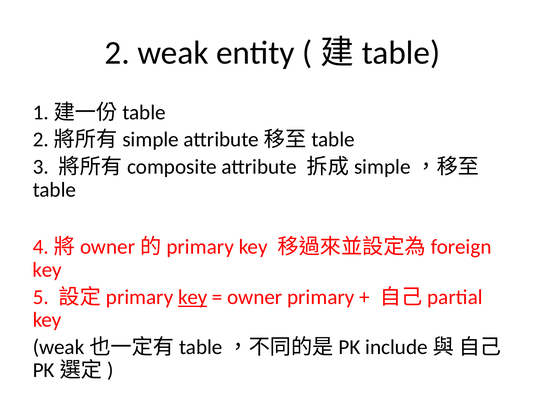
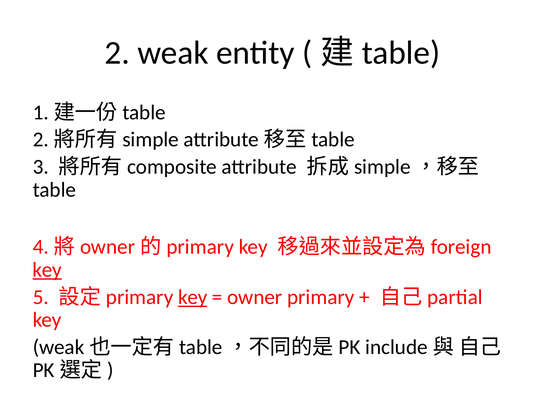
key underline: none -> present (47, 270)
